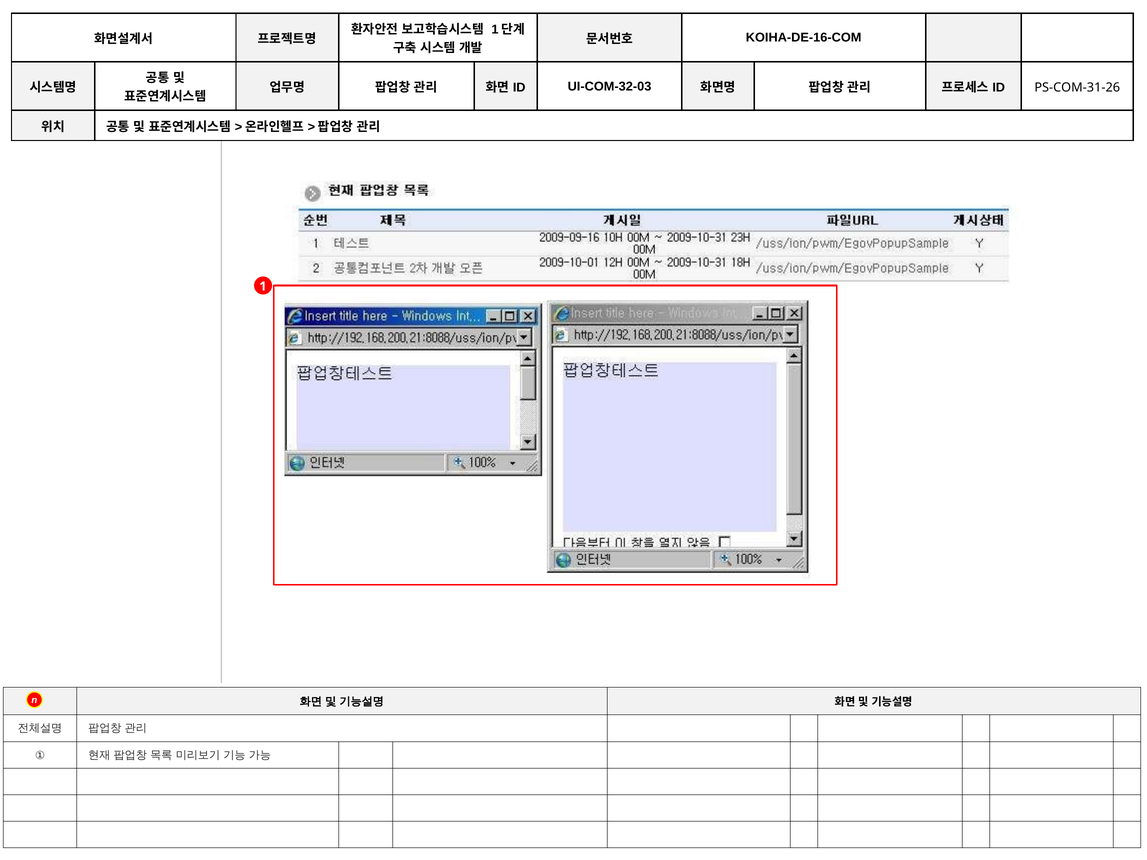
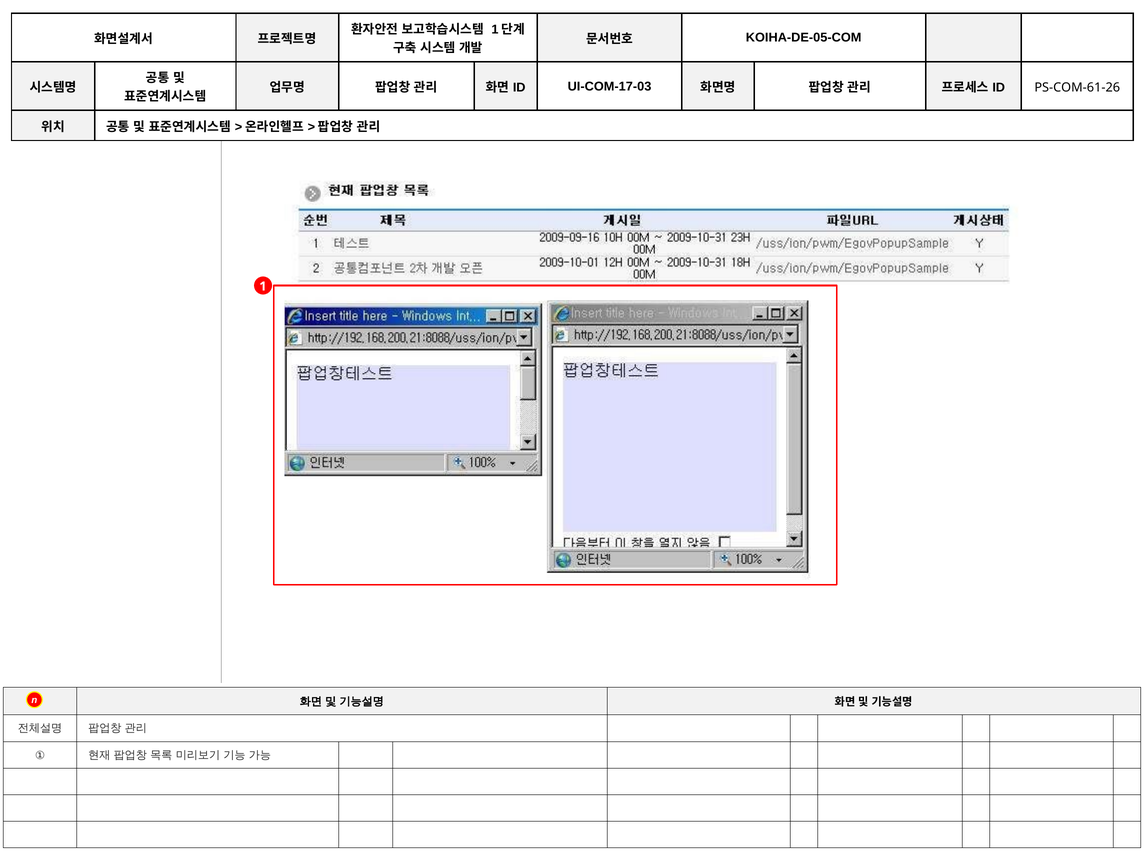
KOIHA-DE-16-COM: KOIHA-DE-16-COM -> KOIHA-DE-05-COM (804, 38)
UI-COM-32-03: UI-COM-32-03 -> UI-COM-17-03 (610, 86)
PS-COM-31-26: PS-COM-31-26 -> PS-COM-61-26 (1077, 87)
